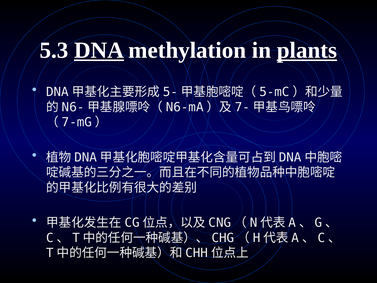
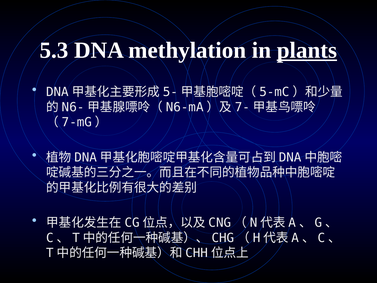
DNA underline: present -> none (99, 50)
